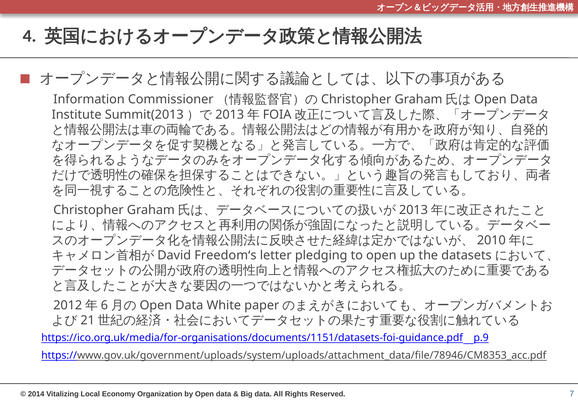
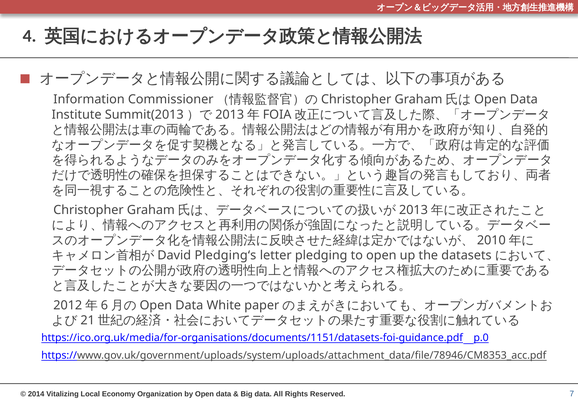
Freedom‘s: Freedom‘s -> Pledging‘s (225, 255)
p.9: p.9 -> p.0 (481, 338)
